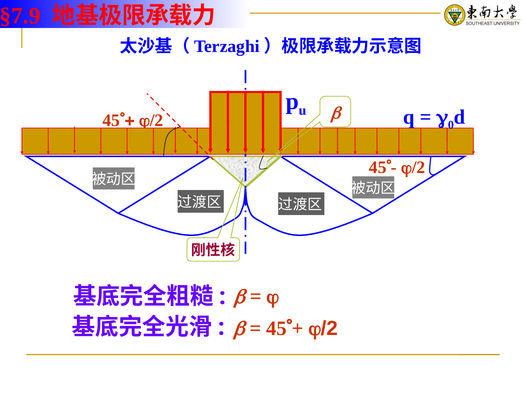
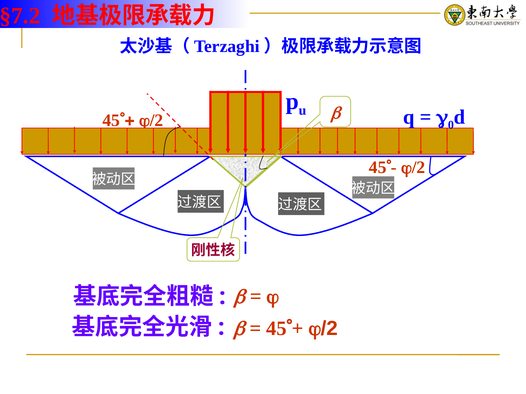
§7.9: §7.9 -> §7.2 (20, 16)
